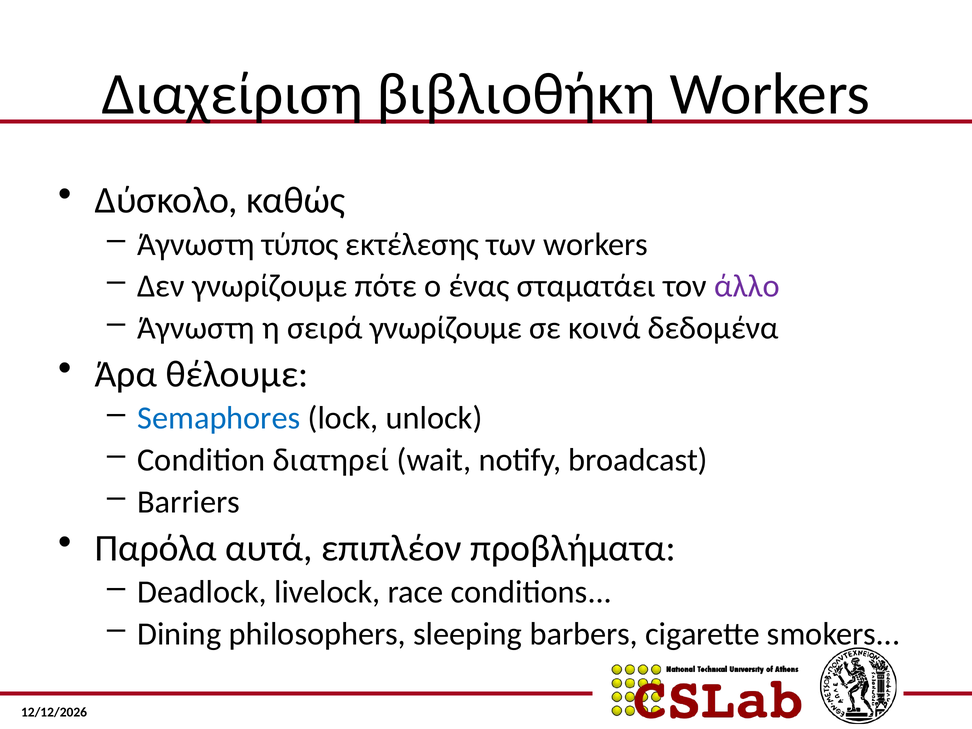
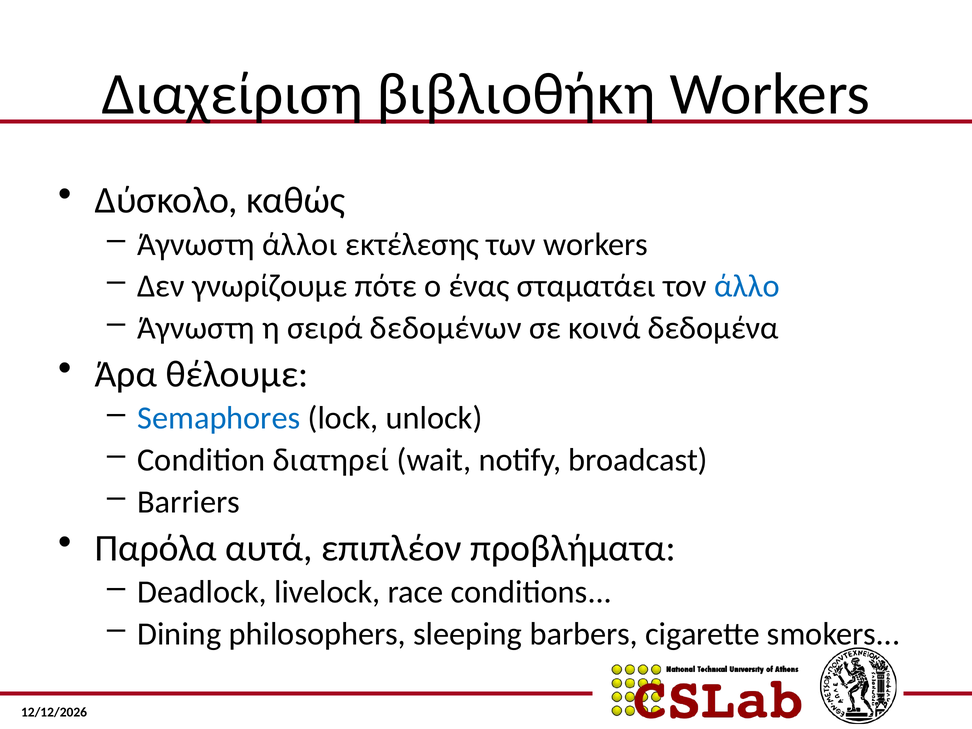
τύπος: τύπος -> άλλοι (300, 244)
άλλο colour: purple -> blue (747, 286)
σειρά γνωρίζουμε: γνωρίζουμε -> δεδομένων (446, 328)
